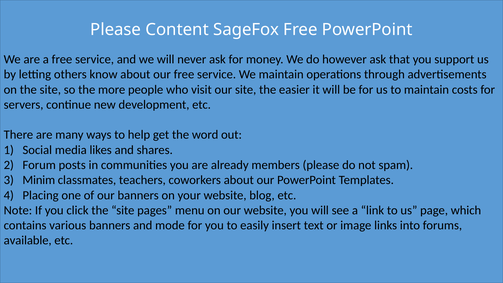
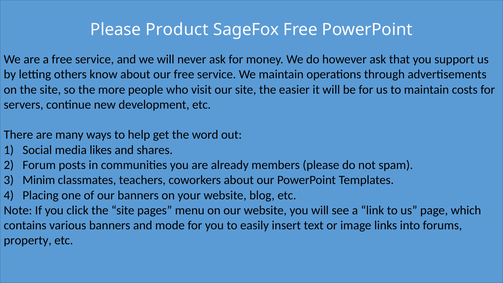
Content: Content -> Product (177, 30)
available: available -> property (28, 240)
